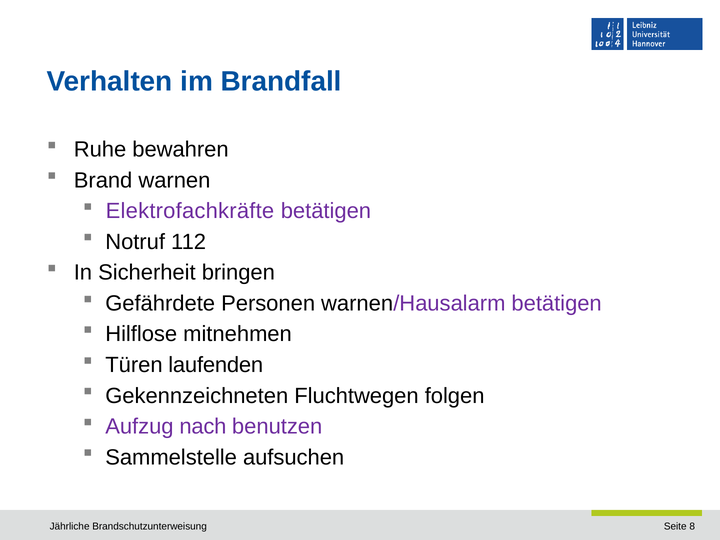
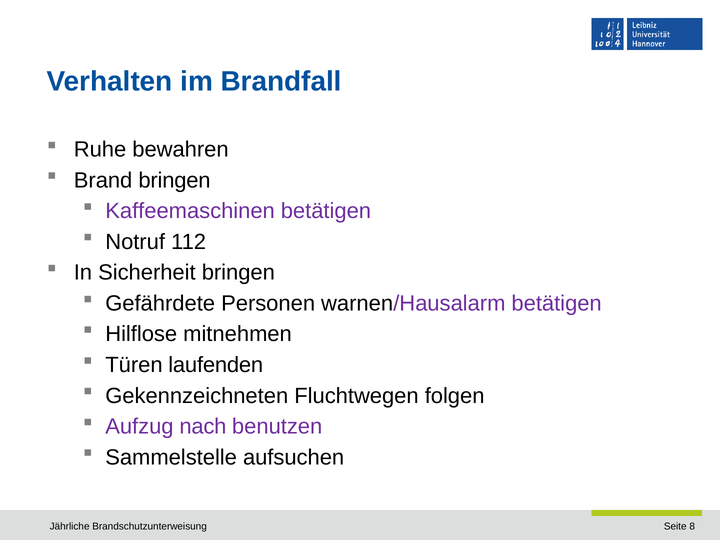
Brand warnen: warnen -> bringen (175, 180)
Elektrofachkräfte: Elektrofachkräfte -> Kaffeemaschinen (190, 211)
